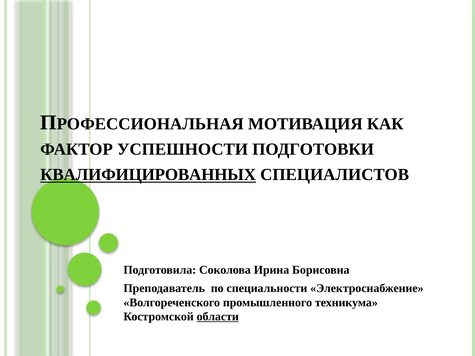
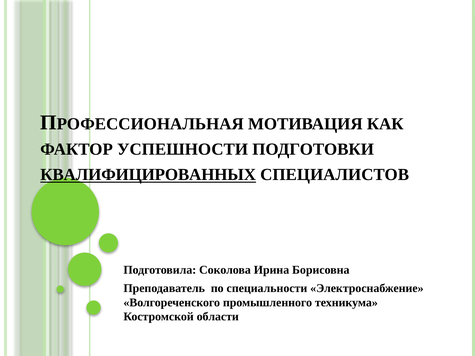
области underline: present -> none (218, 317)
